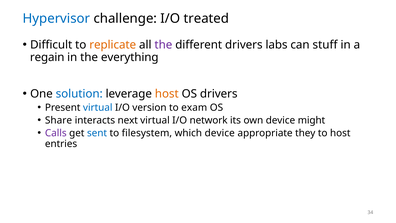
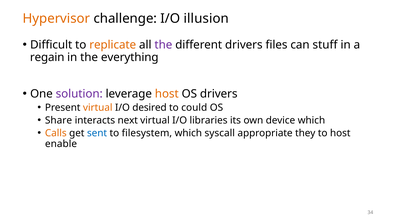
Hypervisor colour: blue -> orange (56, 18)
treated: treated -> illusion (206, 18)
labs: labs -> files (276, 45)
solution colour: blue -> purple (79, 94)
virtual colour: blue -> orange (98, 107)
version: version -> desired (149, 107)
exam: exam -> could (194, 107)
network: network -> libraries (209, 120)
device might: might -> which (311, 120)
Calls colour: purple -> orange (56, 133)
which device: device -> syscall (220, 133)
entries: entries -> enable (61, 144)
